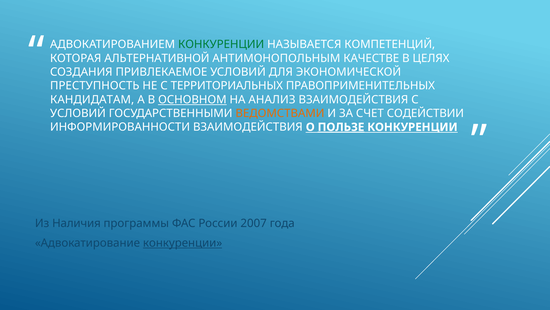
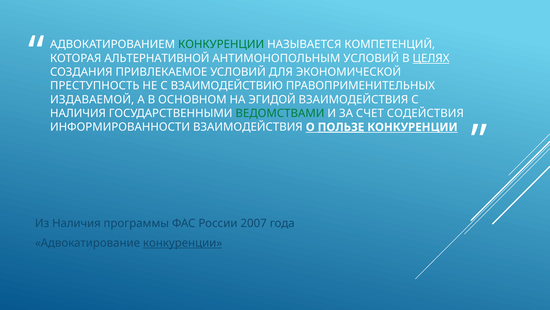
АНТИМОНОПОЛЬНЫМ КАЧЕСТВЕ: КАЧЕСТВЕ -> УСЛОВИЙ (371, 58)
ЦЕЛЯХ underline: none -> present (431, 58)
ТЕРРИТОРИАЛЬНЫХ: ТЕРРИТОРИАЛЬНЫХ -> ВЗАИМОДЕЙСТВИЮ (227, 86)
КАНДИДАТАМ: КАНДИДАТАМ -> ИЗДАВАЕМОЙ (92, 99)
ОСНОВНОМ underline: present -> none (192, 99)
АНАЛИЗ: АНАЛИЗ -> ЭГИДОЙ (272, 99)
УСЛОВИЙ: УСЛОВИЙ -> НАЛИЧИЯ (78, 113)
ВЕДОМСТВАМИ colour: orange -> green (280, 113)
СОДЕЙСТВИИ: СОДЕЙСТВИИ -> СОДЕЙСТВИЯ (425, 113)
